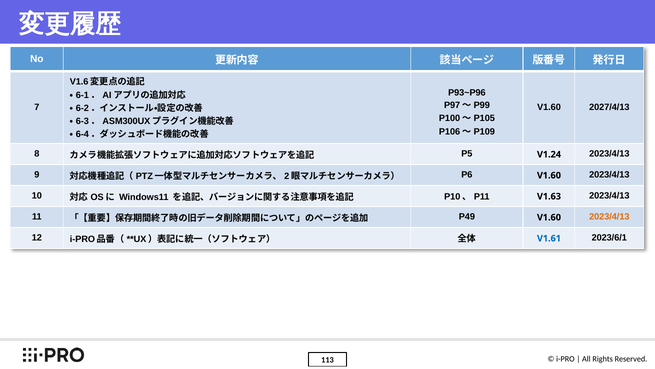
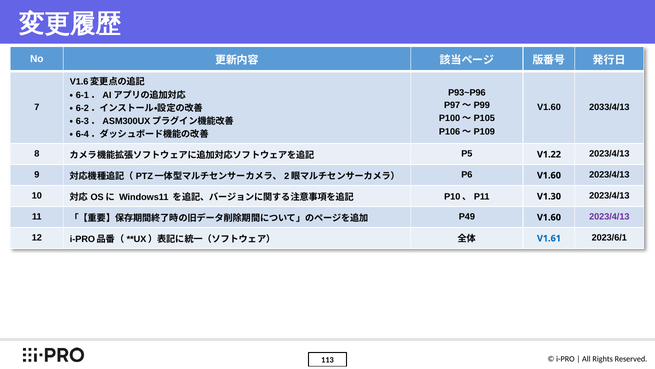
2027/4/13: 2027/4/13 -> 2033/4/13 (609, 107)
V1.24: V1.24 -> V1.22 (549, 154)
V1.63: V1.63 -> V1.30 (549, 196)
2023/4/13 colour: orange -> purple (609, 217)
